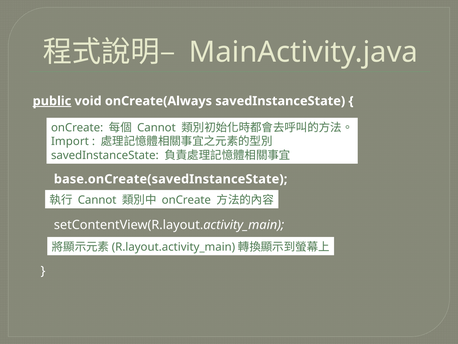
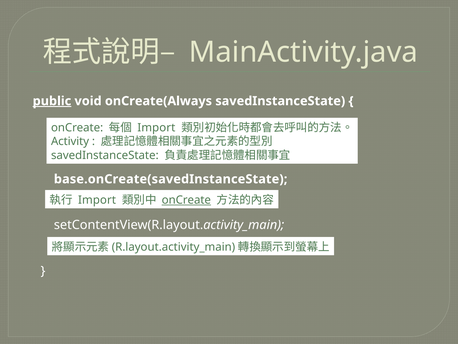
Cannot: Cannot -> Import (156, 128)
Import: Import -> Activity (70, 141)
Cannot: Cannot -> Import (97, 200)
onCreate underline: none -> present (186, 200)
